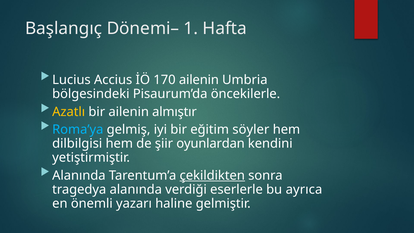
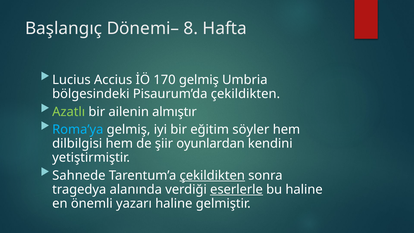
1: 1 -> 8 (191, 28)
170 ailenin: ailenin -> gelmiş (199, 80)
Pisaurum’da öncekilerle: öncekilerle -> çekildikten (245, 94)
Azatlı colour: yellow -> light green (69, 112)
Alanında: Alanında -> Sahnede (79, 175)
eserlerle underline: none -> present (237, 189)
bu ayrıca: ayrıca -> haline (304, 189)
